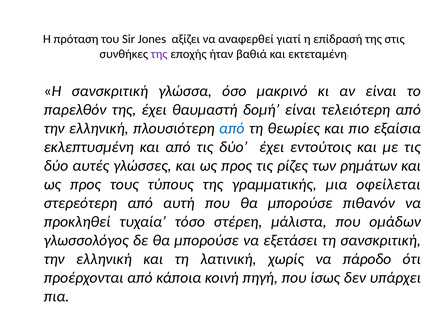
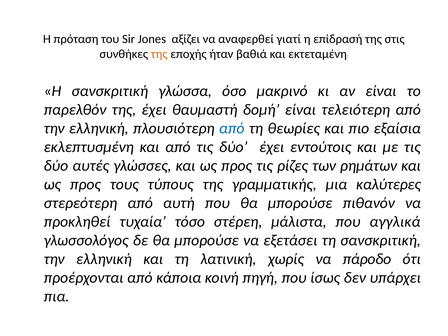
της colour: purple -> orange (159, 54)
οφείλεται: οφείλεται -> καλύτερες (388, 184)
ομάδων: ομάδων -> αγγλικά (395, 222)
